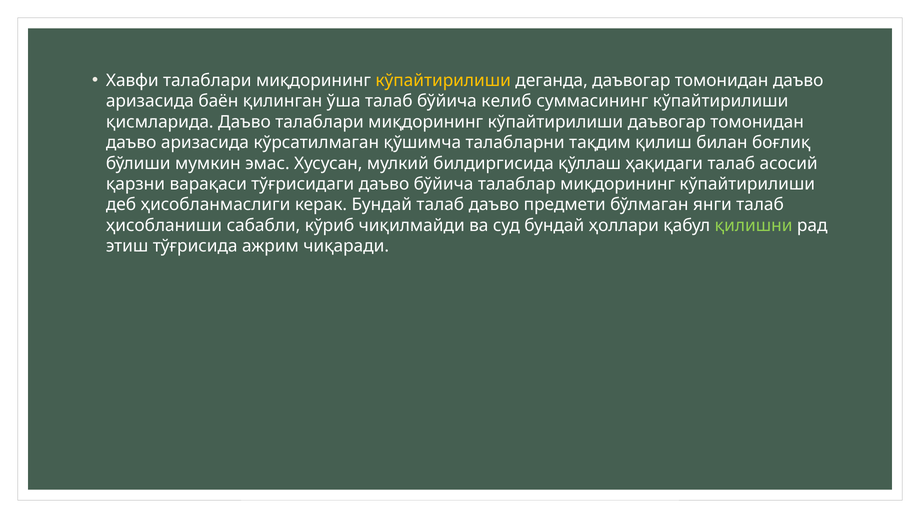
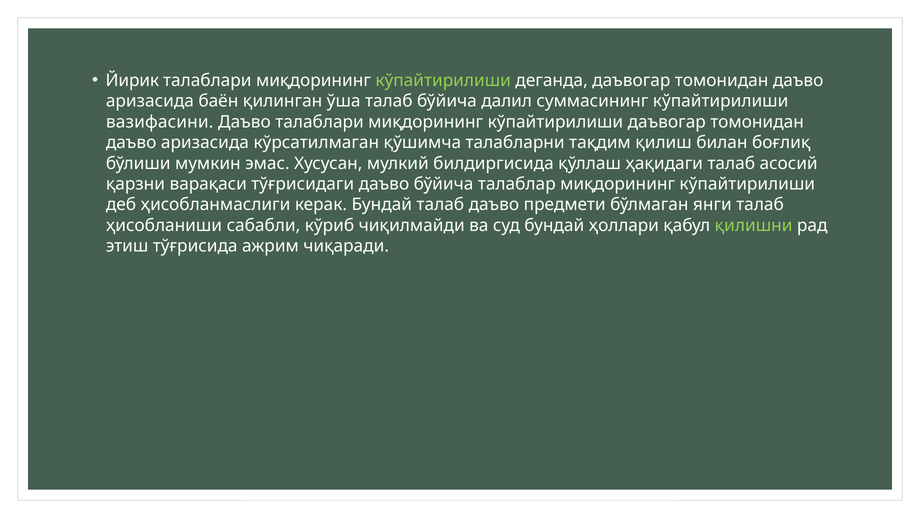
Хавфи: Хавфи -> Йирик (132, 80)
кўпайтирилиши colour: yellow -> light green (443, 80)
келиб: келиб -> далил (507, 101)
қисмларида: қисмларида -> вазифасини (160, 122)
